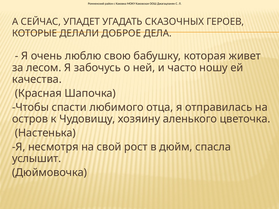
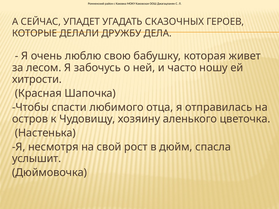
ДОБРОЕ: ДОБРОЕ -> ДРУЖБУ (121, 33)
качества: качества -> хитрости (37, 80)
